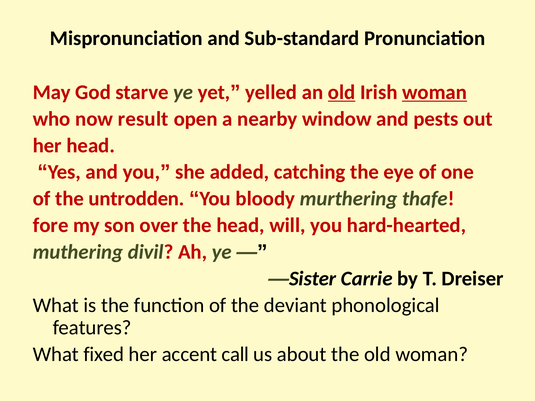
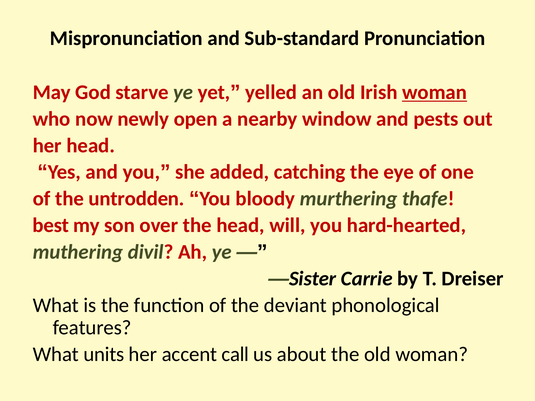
old underline: present -> none (342, 92)
result: result -> newly (143, 119)
fore: fore -> best (51, 225)
fixed: fixed -> units (104, 355)
